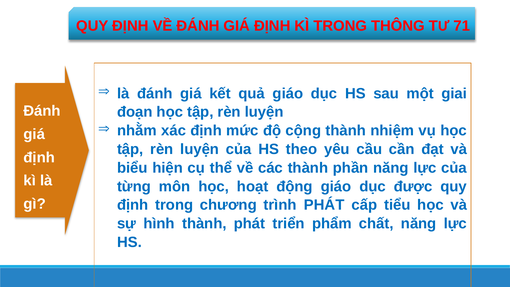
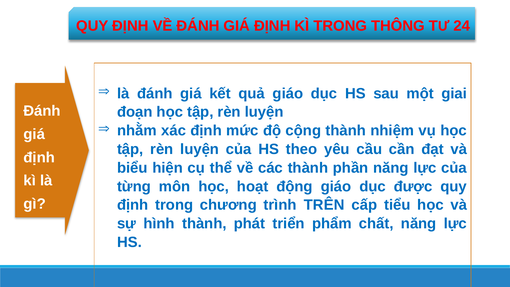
71: 71 -> 24 (462, 26)
trình PHÁT: PHÁT -> TRÊN (324, 205)
